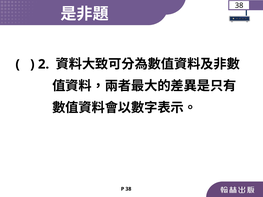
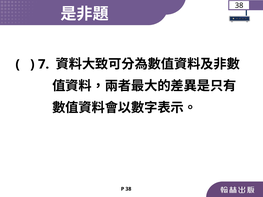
2: 2 -> 7 (44, 64)
